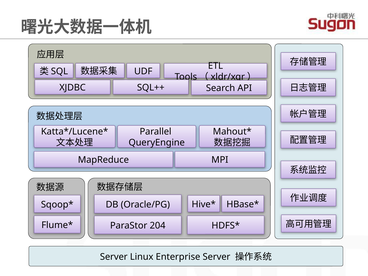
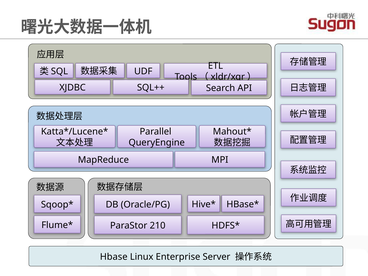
204: 204 -> 210 (158, 226)
Server: Server -> Hbase (114, 257)
